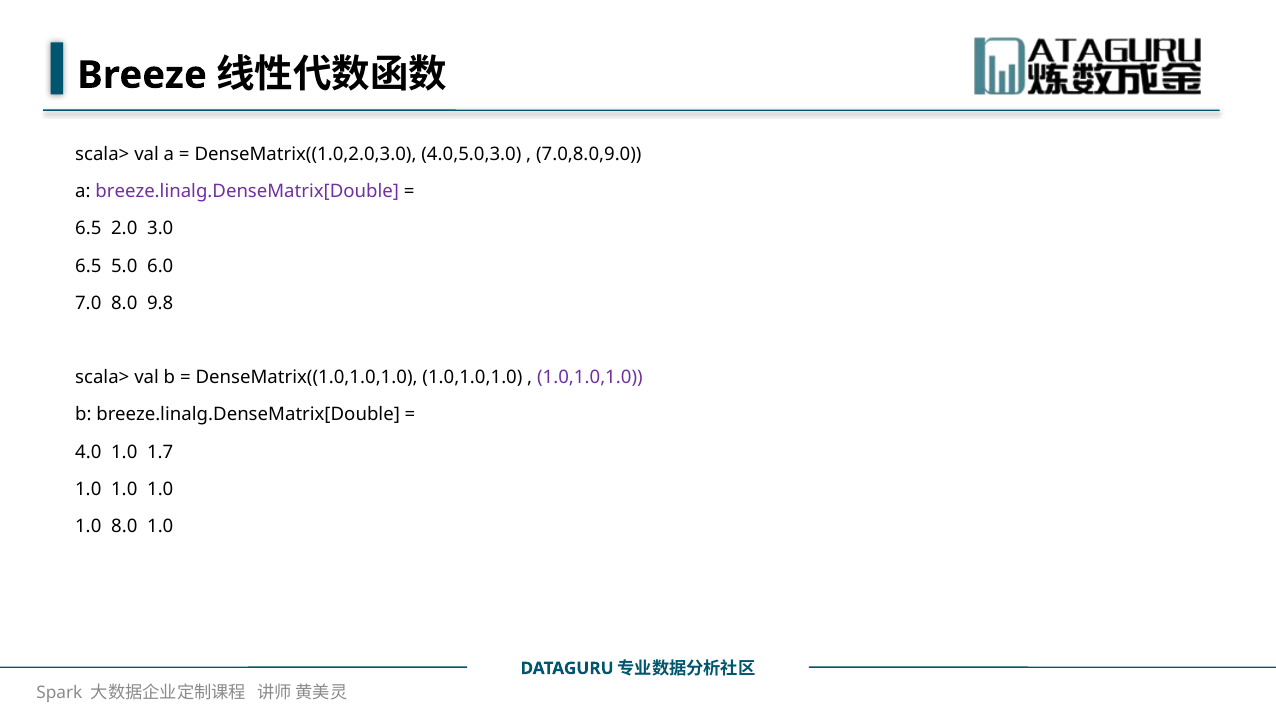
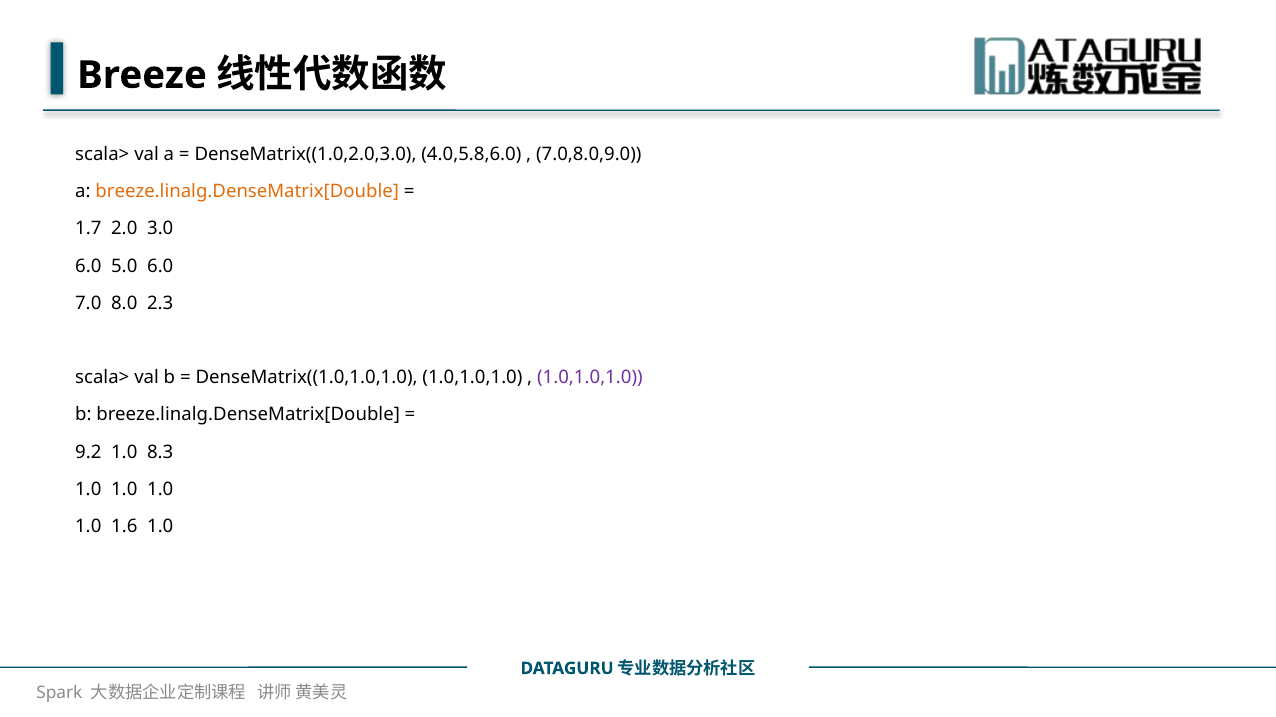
4.0,5.0,3.0: 4.0,5.0,3.0 -> 4.0,5.8,6.0 (471, 155)
breeze.linalg.DenseMatrix[Double colour: purple -> orange (247, 192)
6.5: 6.5 -> 1.7 (88, 229)
6.5: 6.5 -> 6.0 (88, 266)
9.8: 9.8 -> 2.3 (160, 303)
4.0: 4.0 -> 9.2 (88, 452)
1.7: 1.7 -> 8.3 (160, 452)
1.0 8.0: 8.0 -> 1.6 (124, 526)
